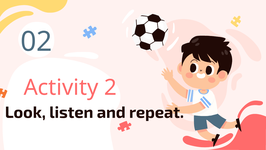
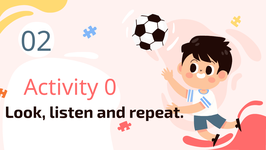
2: 2 -> 0 (110, 87)
